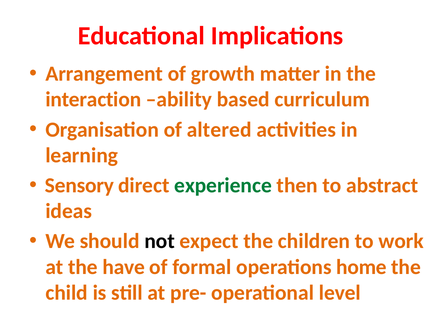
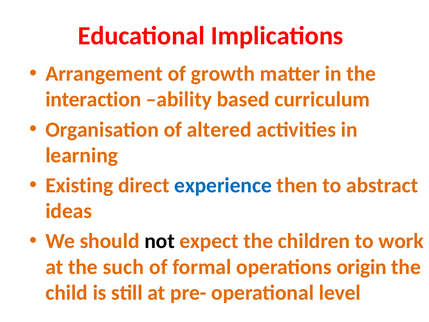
Sensory: Sensory -> Existing (79, 185)
experience colour: green -> blue (223, 185)
have: have -> such (123, 267)
home: home -> origin (361, 267)
